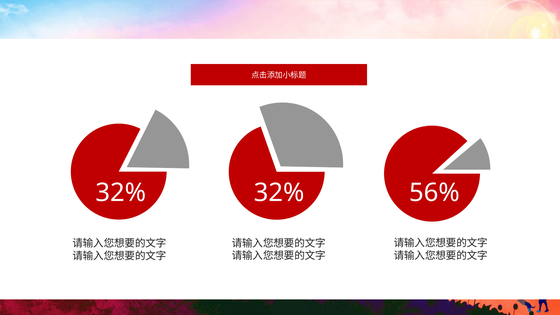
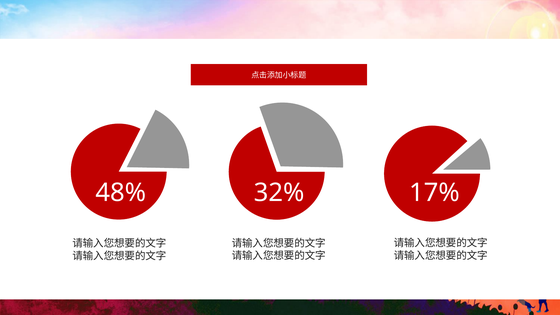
32%: 32% -> 48% (121, 193)
56%: 56% -> 17% (435, 193)
